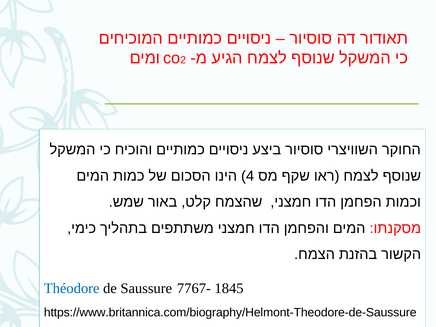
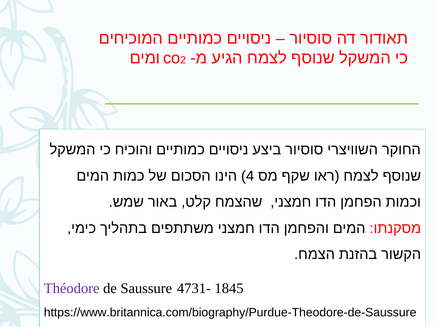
Théodore colour: blue -> purple (72, 288)
7767-: 7767- -> 4731- (194, 288)
https://www.britannica.com/biography/Helmont-Theodore-de-Saussure: https://www.britannica.com/biography/Helmont-Theodore-de-Saussure -> https://www.britannica.com/biography/Purdue-Theodore-de-Saussure (230, 312)
